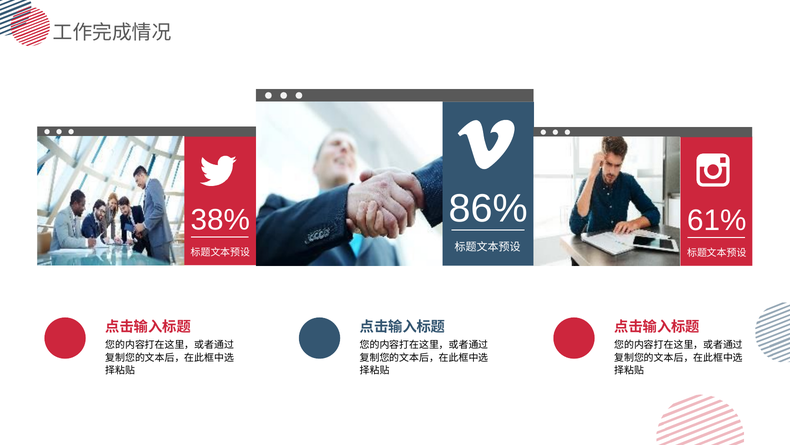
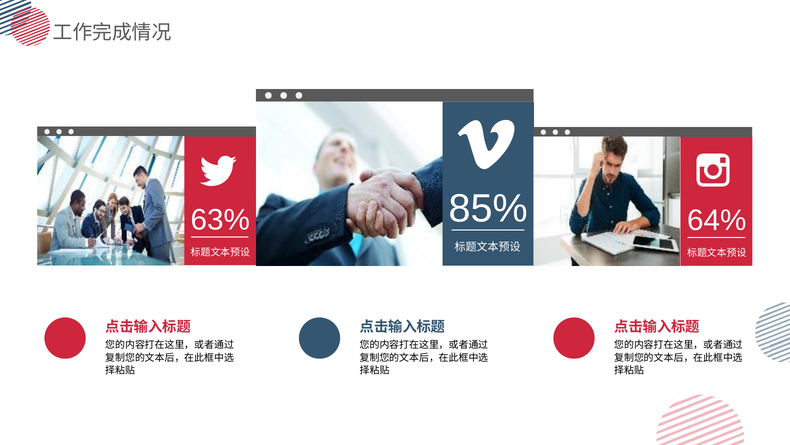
86%: 86% -> 85% (488, 208)
38%: 38% -> 63% (220, 220)
61%: 61% -> 64% (717, 220)
